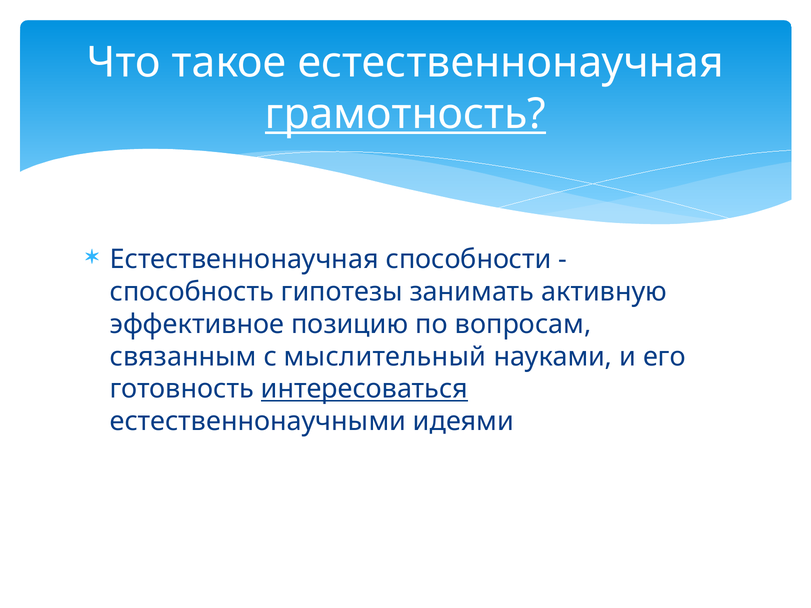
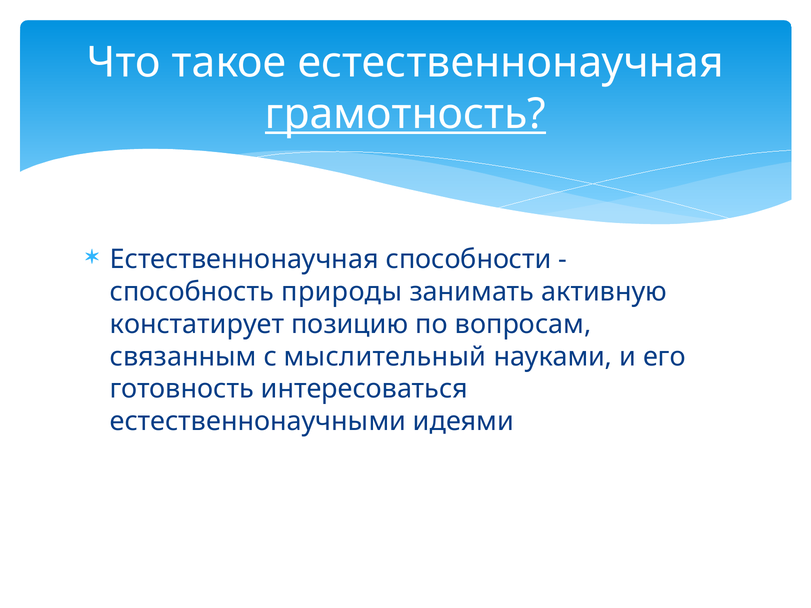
гипотезы: гипотезы -> природы (342, 292)
эффективное: эффективное -> констатирует (197, 324)
интересоваться underline: present -> none (364, 389)
